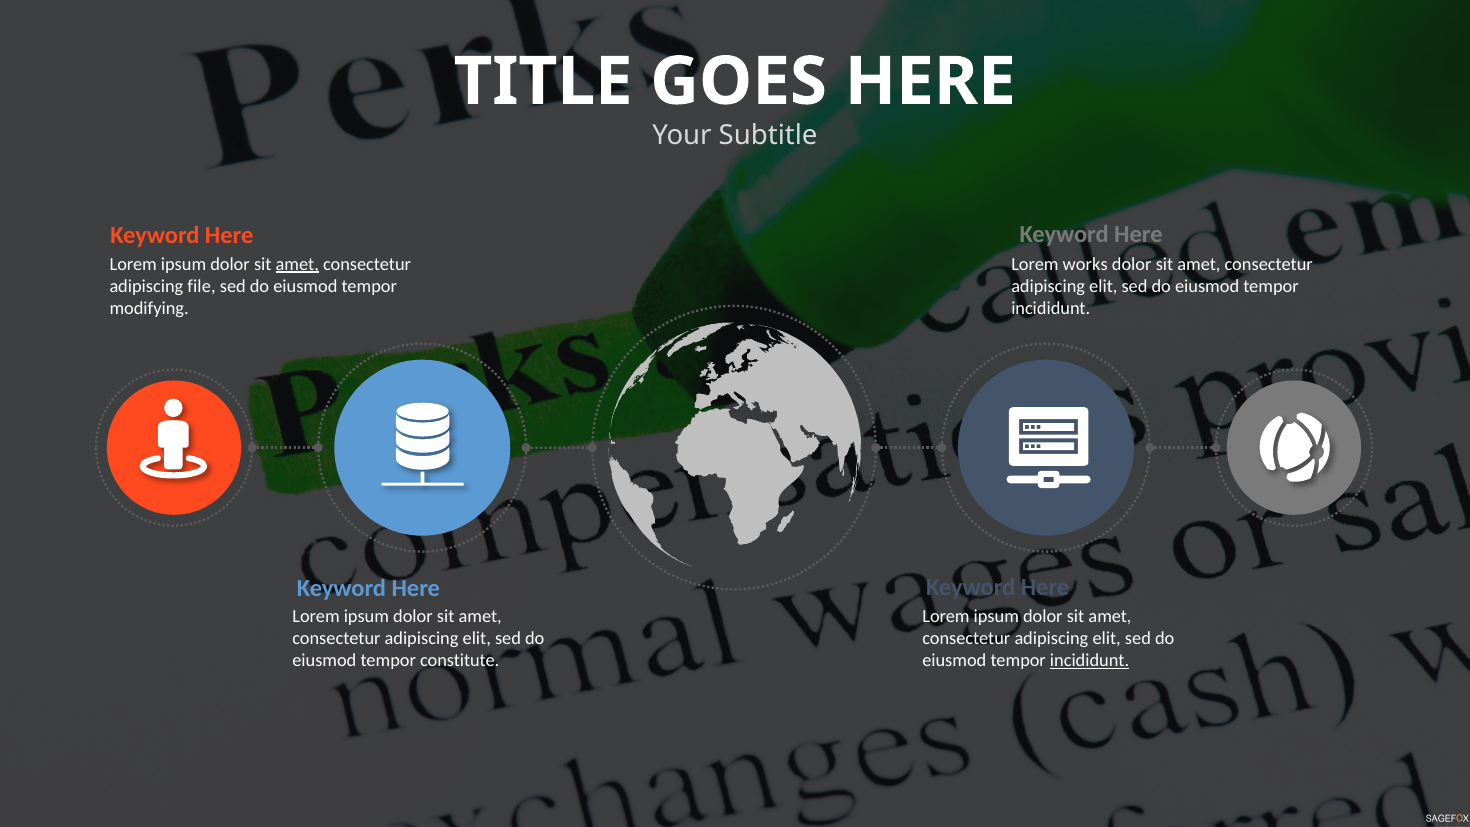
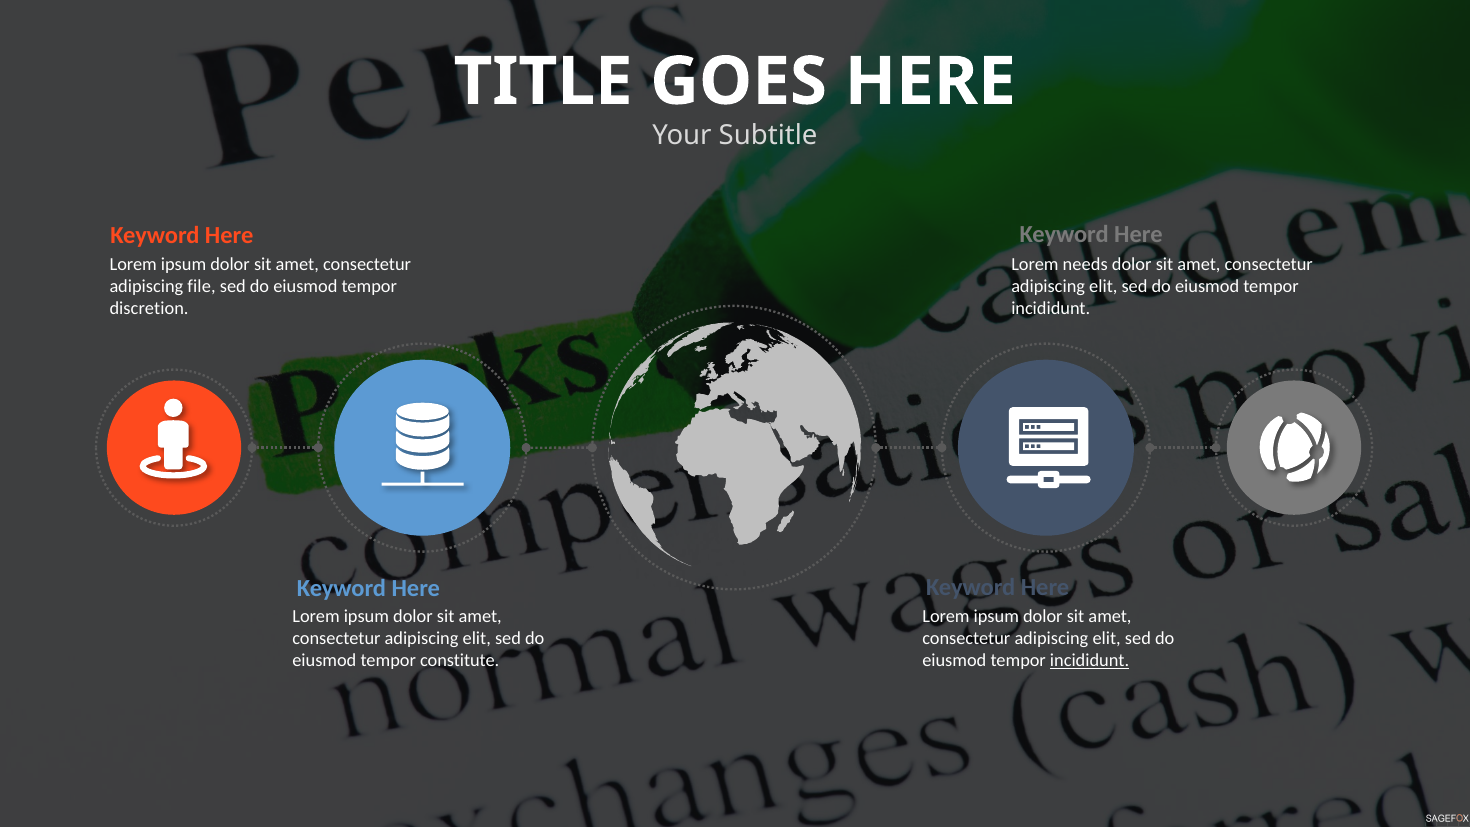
amet underline: present -> none (297, 264)
works: works -> needs (1085, 264)
modifying: modifying -> discretion (149, 308)
